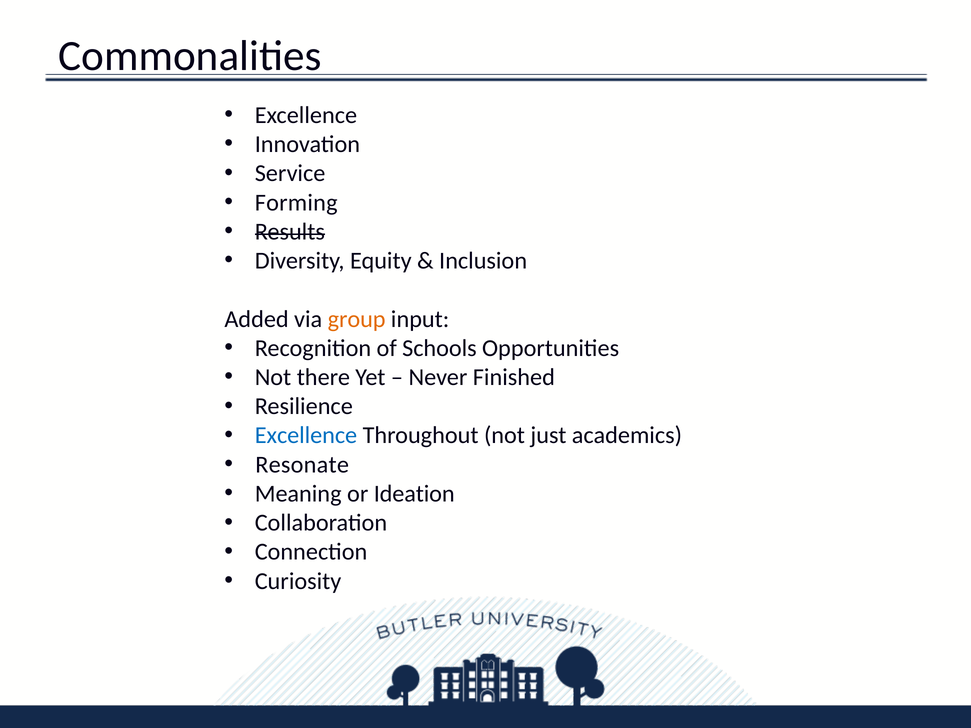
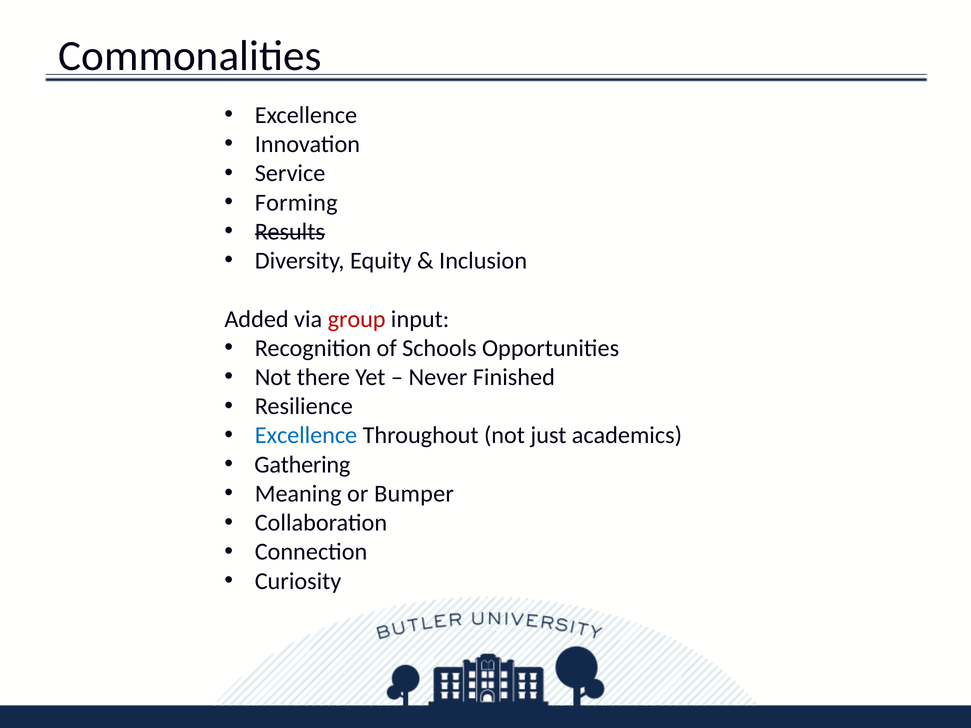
group colour: orange -> red (357, 319)
Resonate: Resonate -> Gathering (302, 465)
Ideation: Ideation -> Bumper (414, 494)
